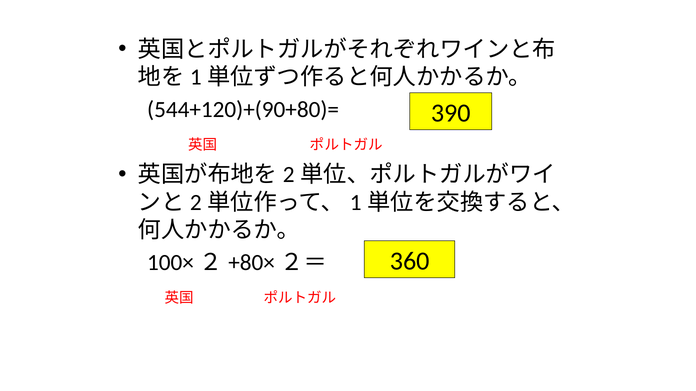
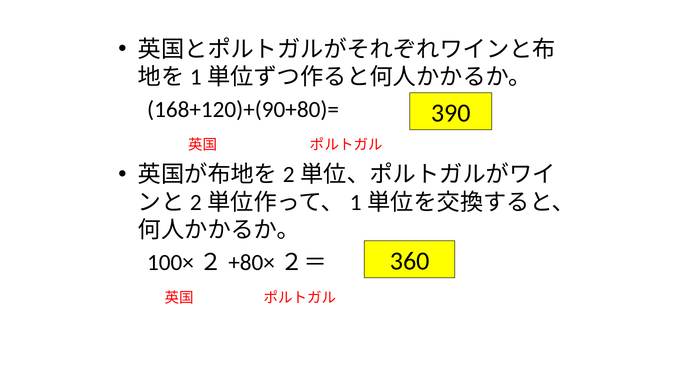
544+120)+(90+80)=: 544+120)+(90+80)= -> 168+120)+(90+80)= (243, 110)
